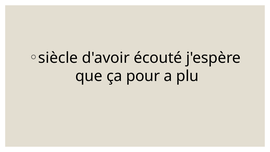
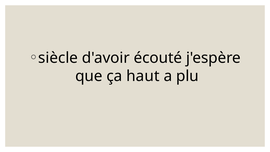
pour: pour -> haut (143, 76)
